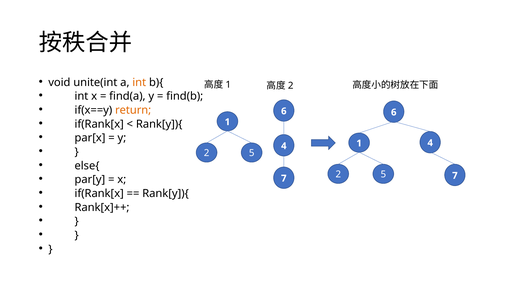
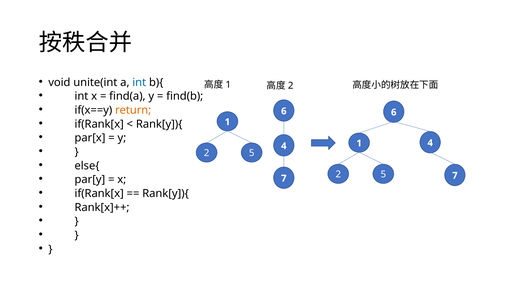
int colour: orange -> blue (139, 82)
